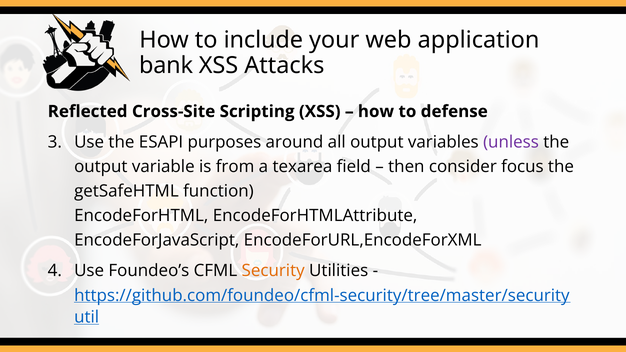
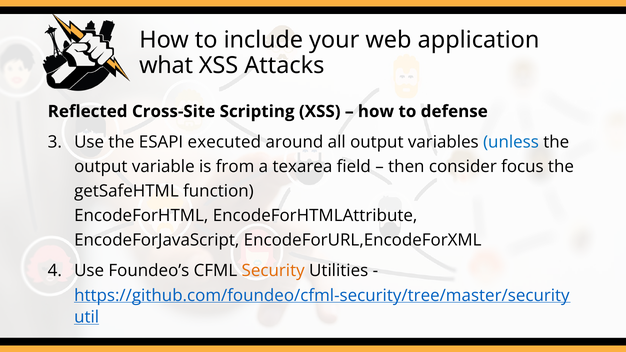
bank: bank -> what (166, 65)
purposes: purposes -> executed (224, 142)
unless colour: purple -> blue (511, 142)
